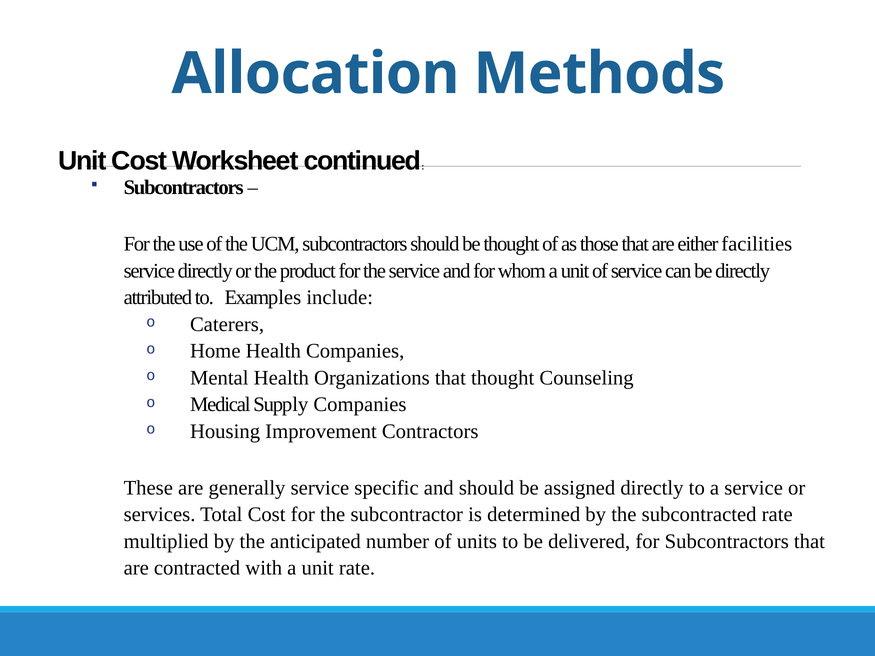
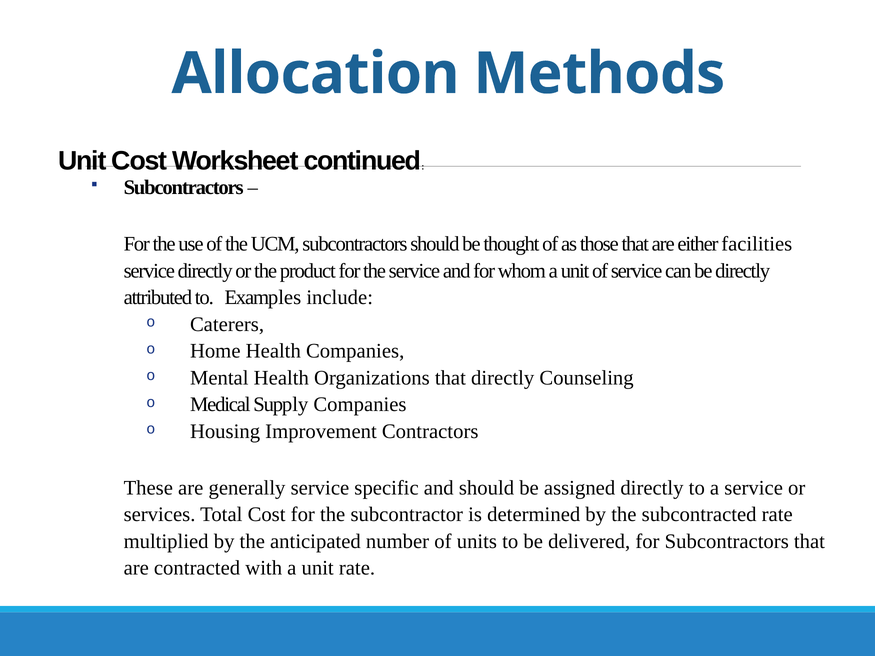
that thought: thought -> directly (503, 378)
